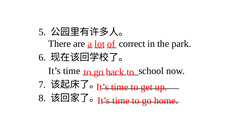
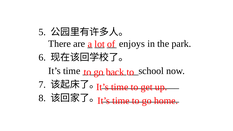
correct: correct -> enjoys (132, 44)
